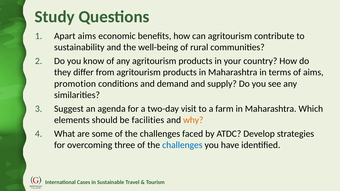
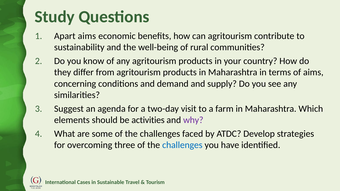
promotion: promotion -> concerning (75, 84)
facilities: facilities -> activities (148, 120)
why colour: orange -> purple (193, 120)
